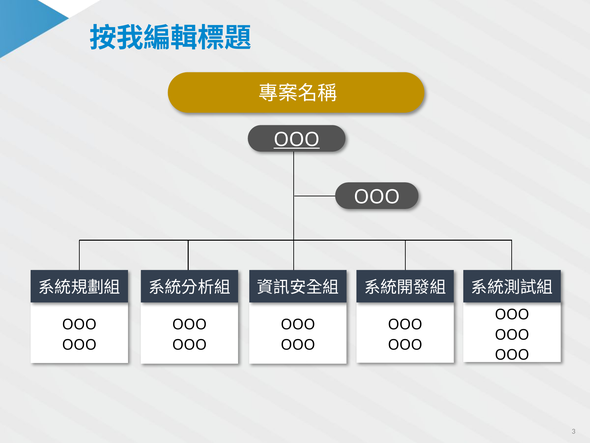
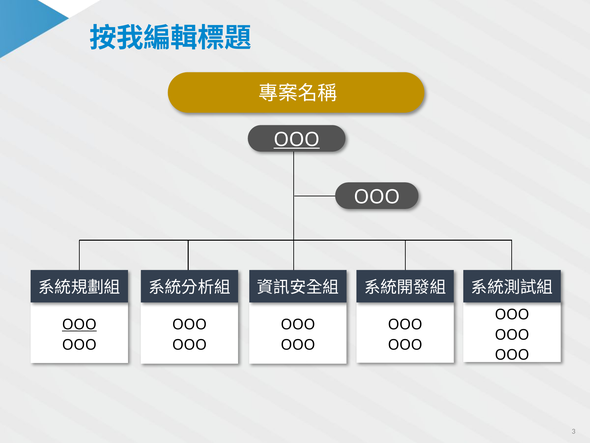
OOO underline: none -> present (79, 324)
